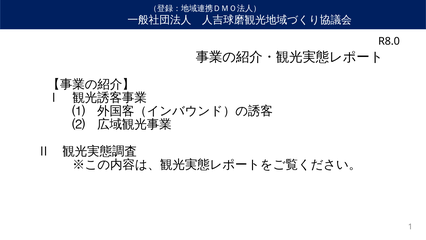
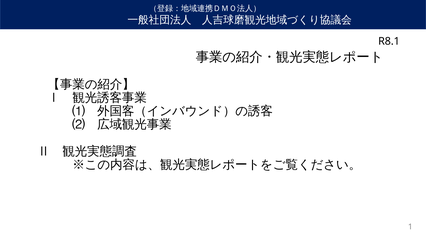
R8.0: R8.0 -> R8.1 (389, 41)
